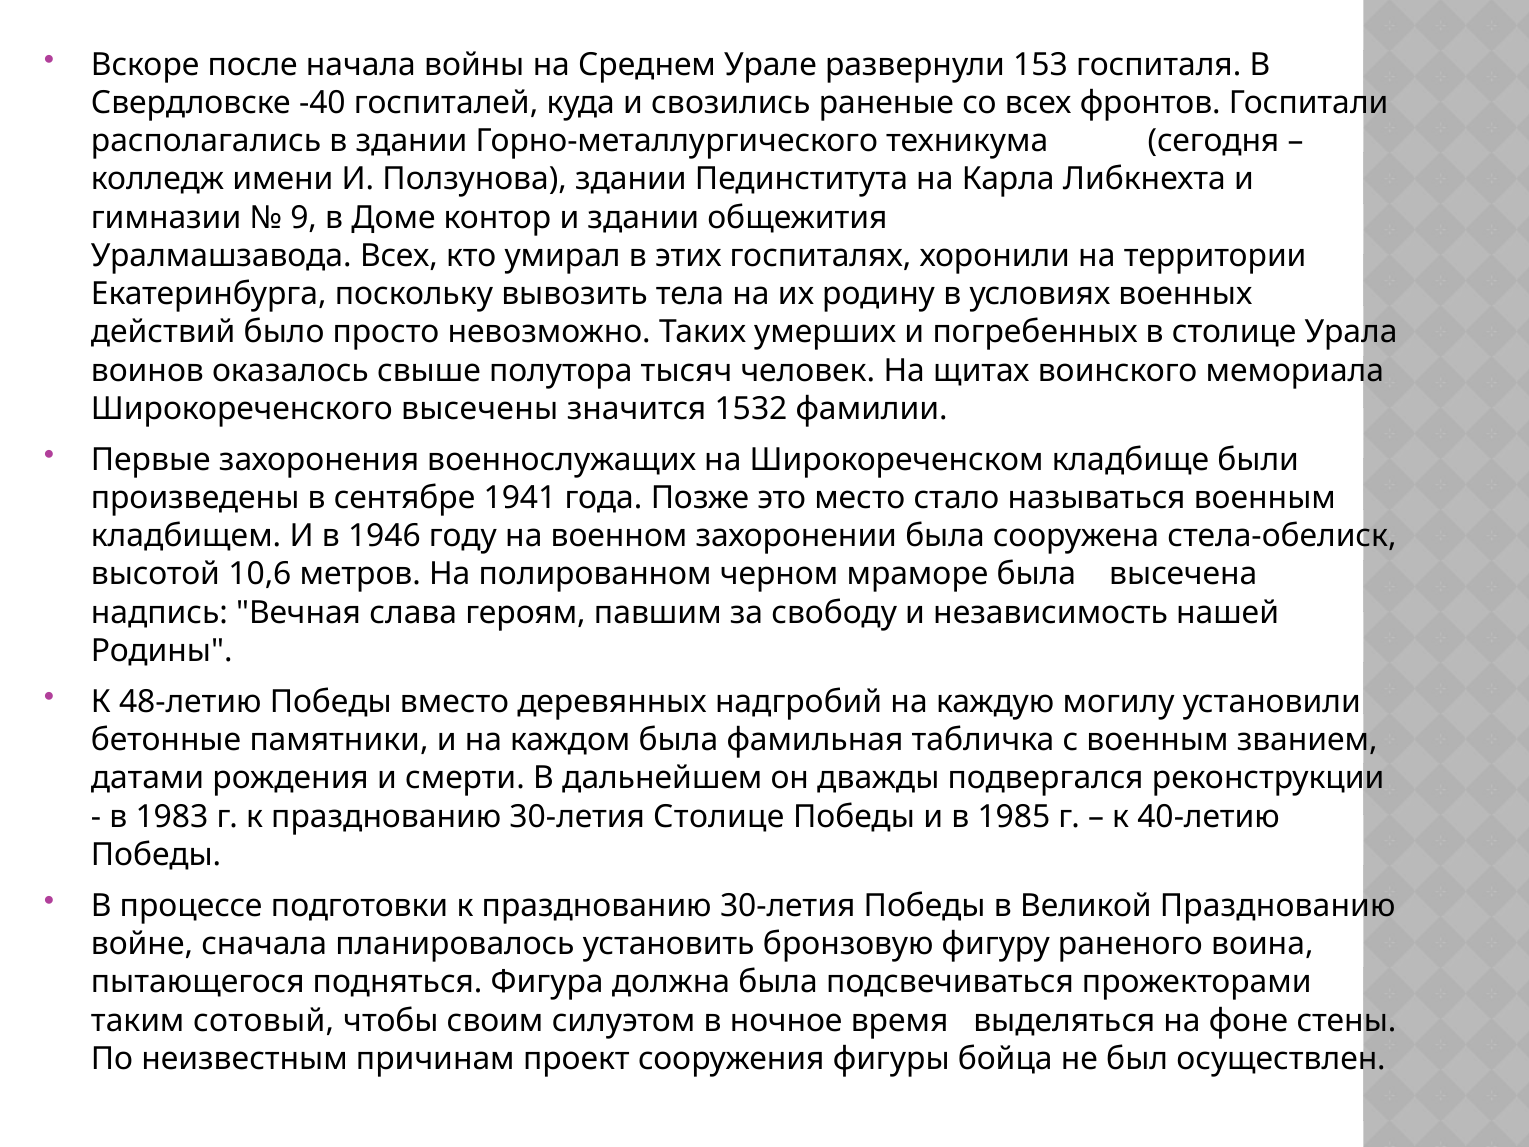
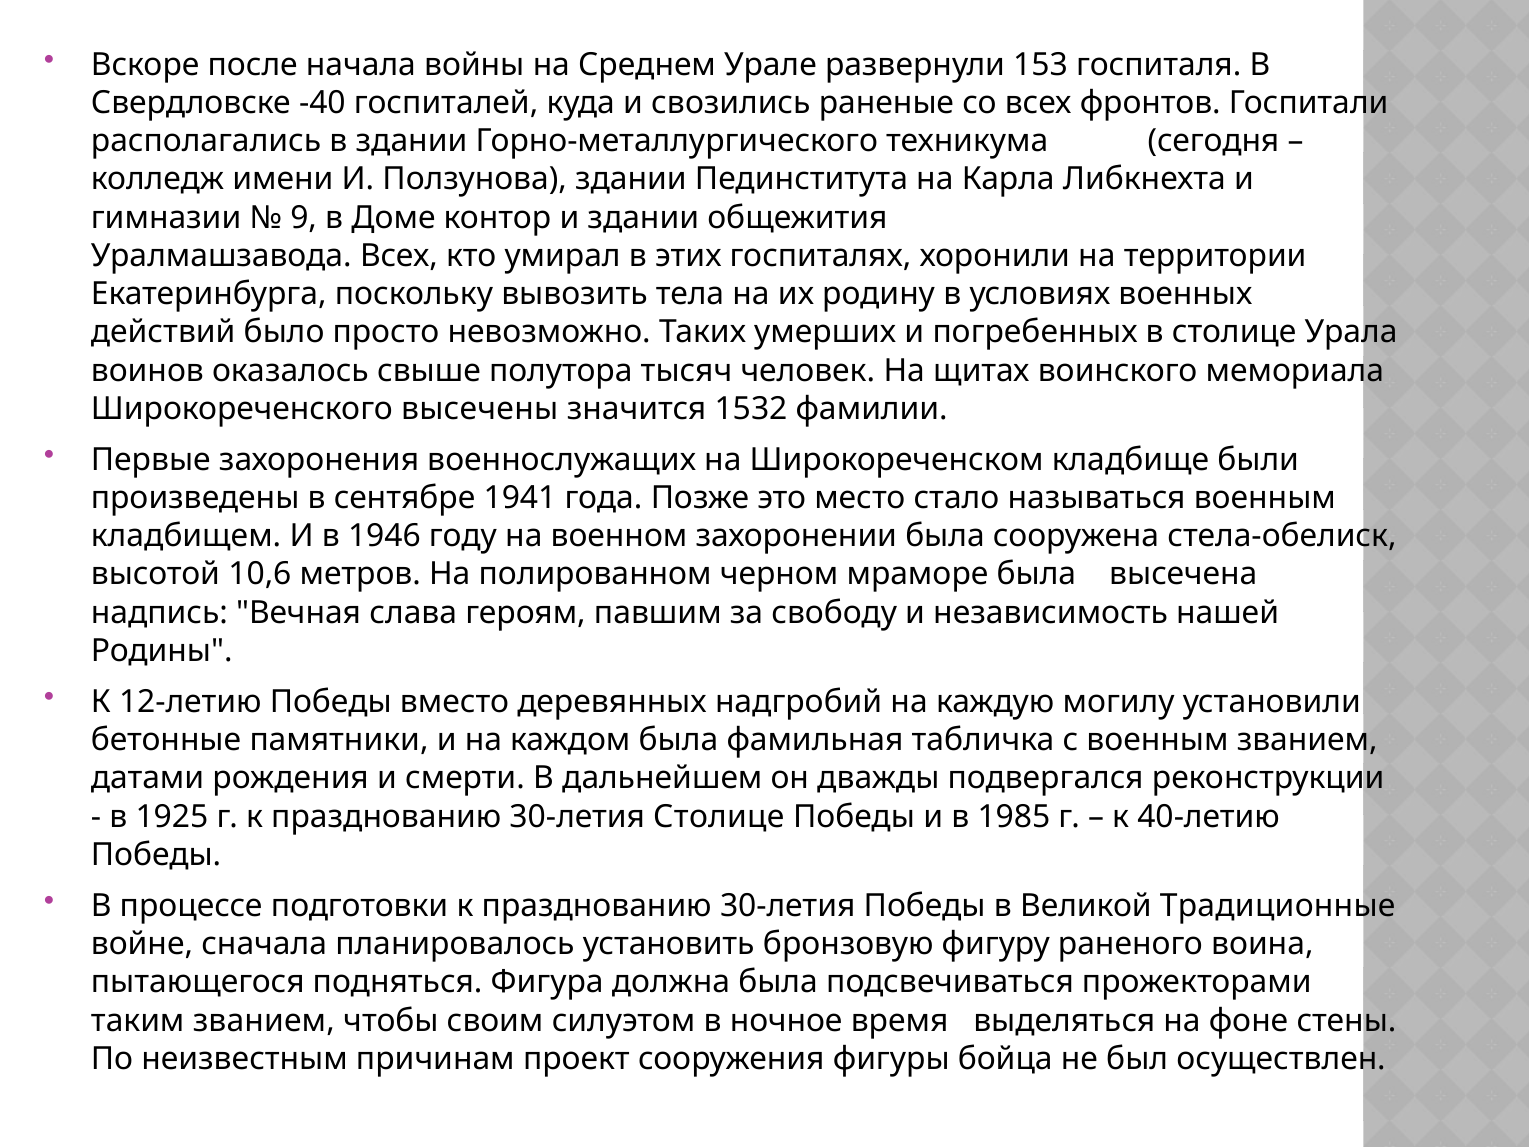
48-летию: 48-летию -> 12-летию (190, 702)
1983: 1983 -> 1925 (172, 816)
Великой Празднованию: Празднованию -> Традиционные (1278, 906)
таким сотовый: сотовый -> званием (264, 1020)
